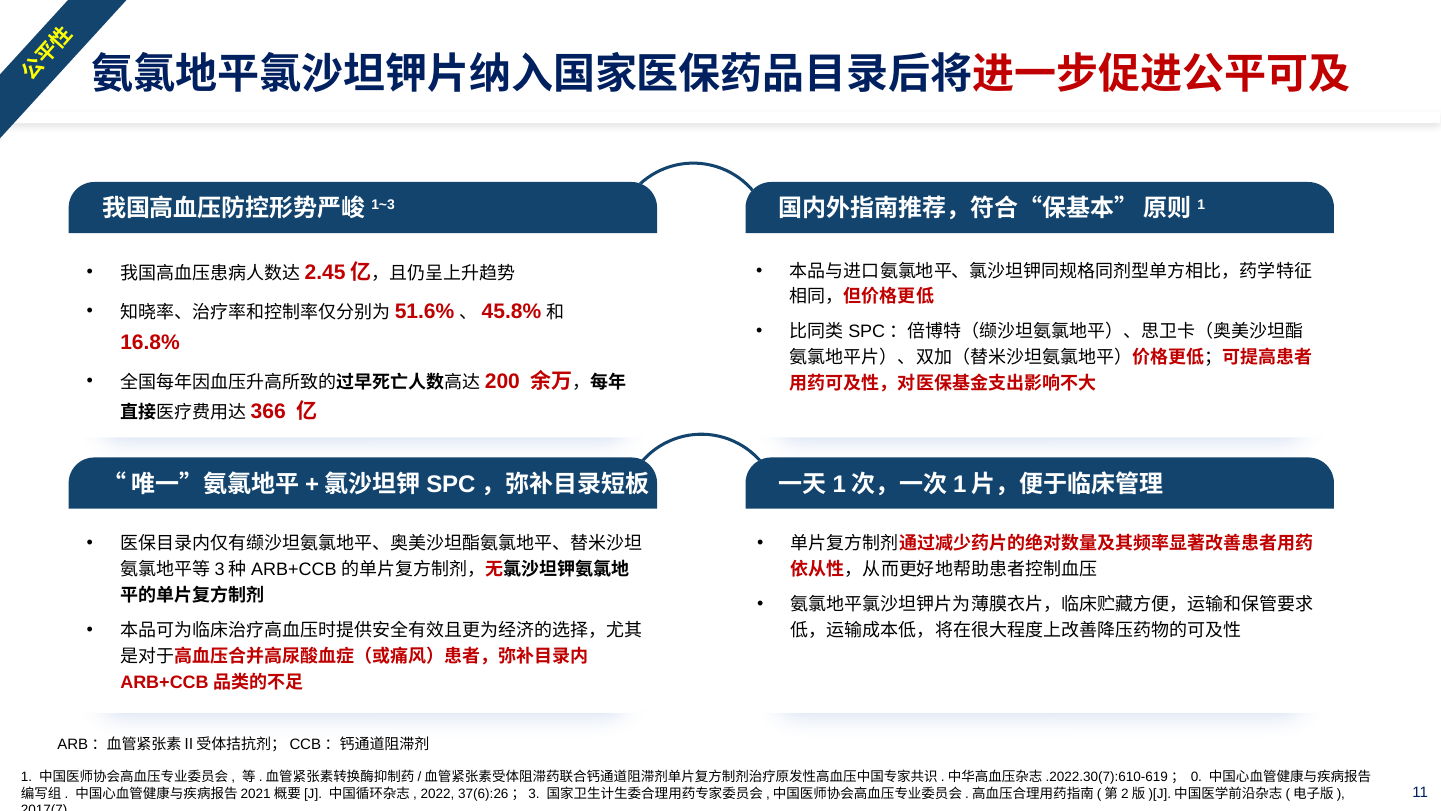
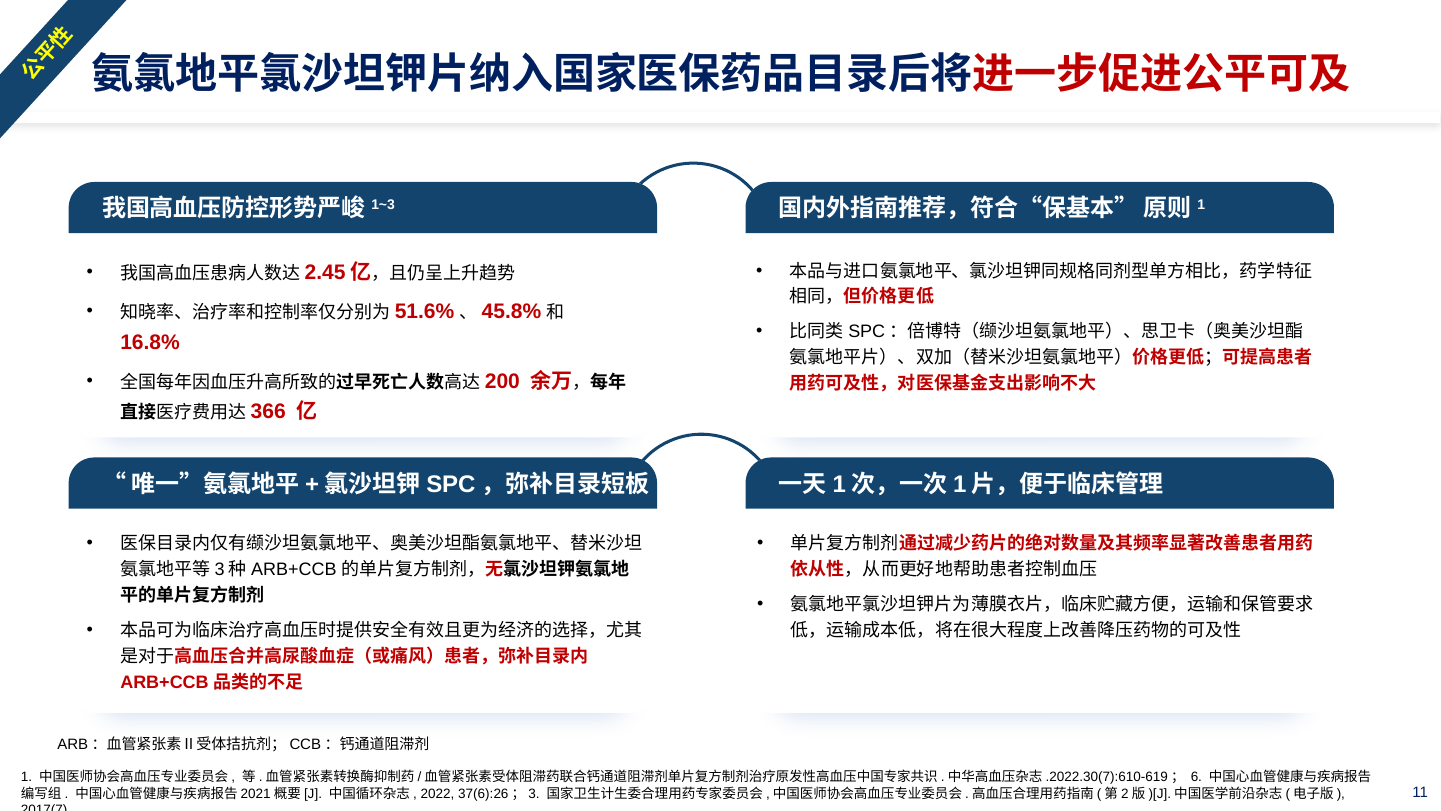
0: 0 -> 6 (1196, 777)
